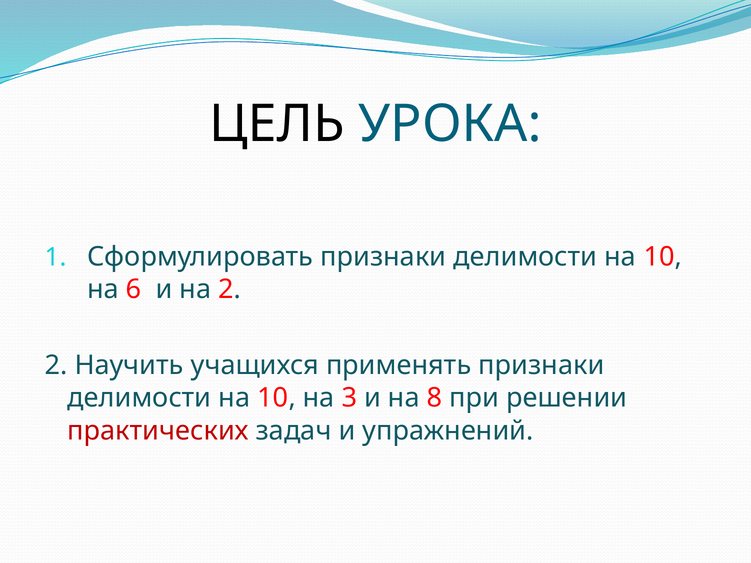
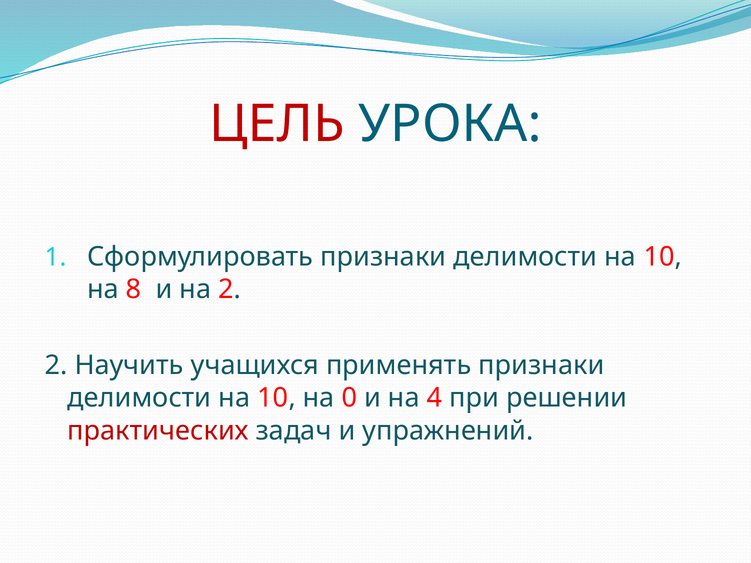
ЦЕЛЬ colour: black -> red (277, 124)
6: 6 -> 8 (134, 290)
3: 3 -> 0 (349, 398)
8: 8 -> 4 (435, 398)
